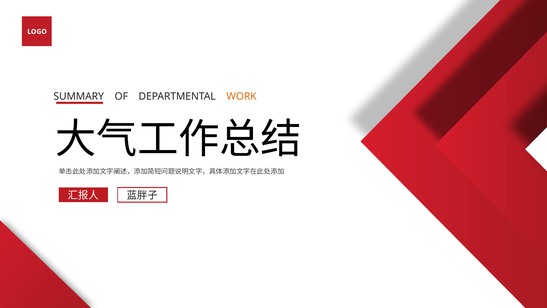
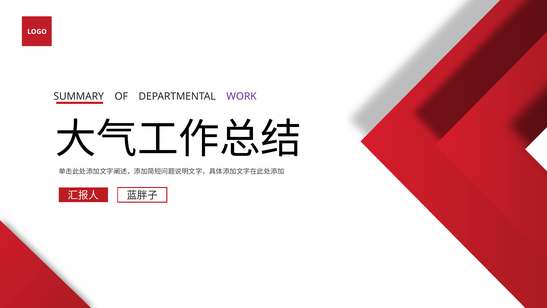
WORK colour: orange -> purple (242, 96)
